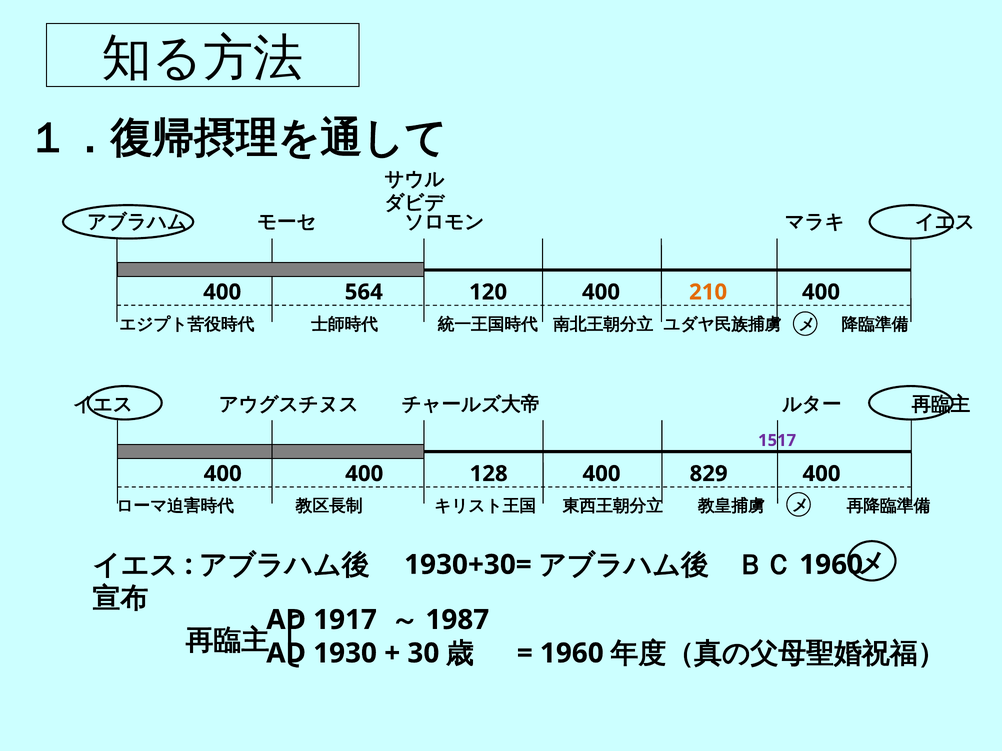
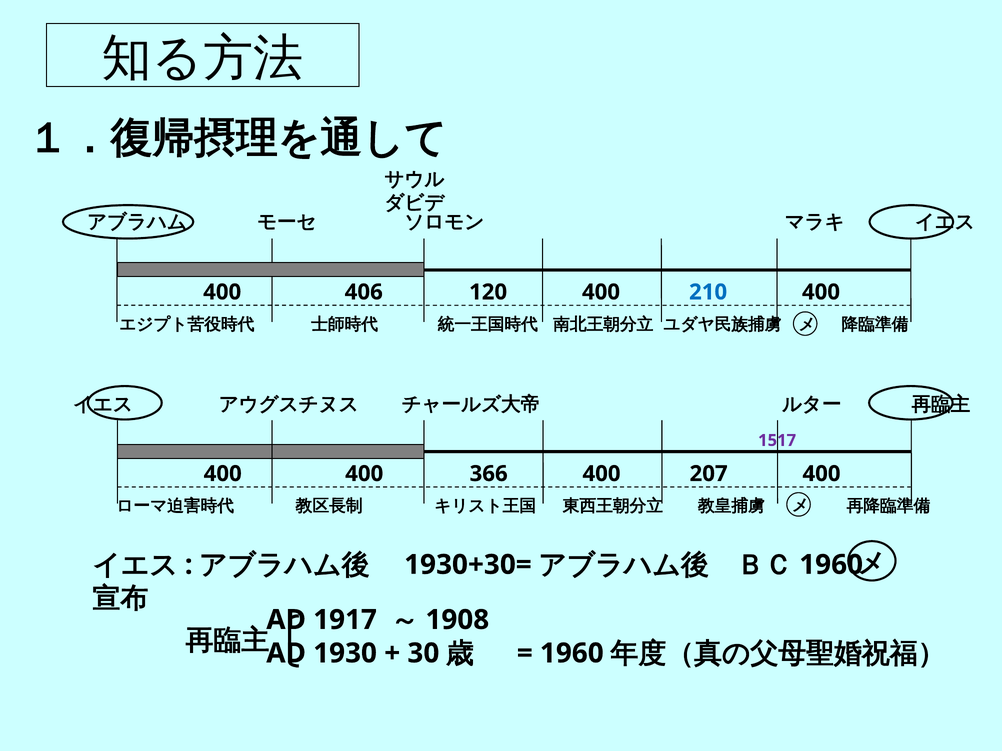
564: 564 -> 406 (364, 292)
210 colour: orange -> blue (708, 292)
128: 128 -> 366 (489, 474)
829: 829 -> 207 (709, 474)
1987: 1987 -> 1908 (457, 620)
